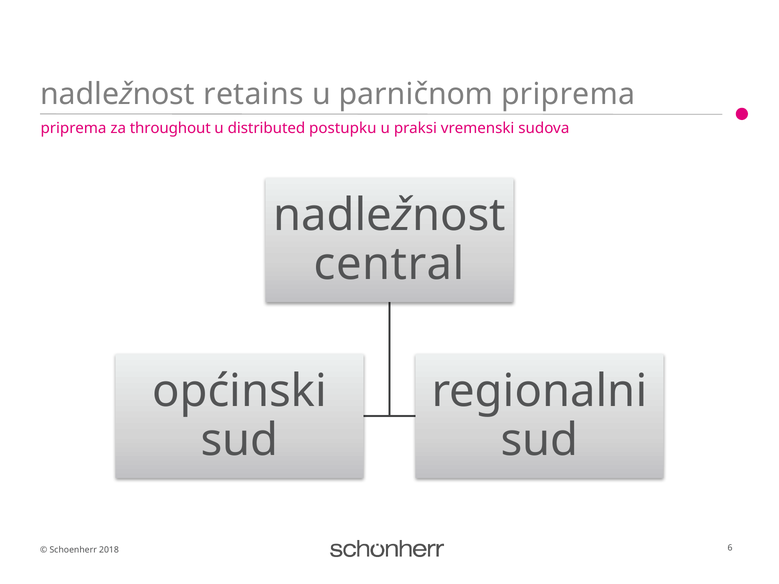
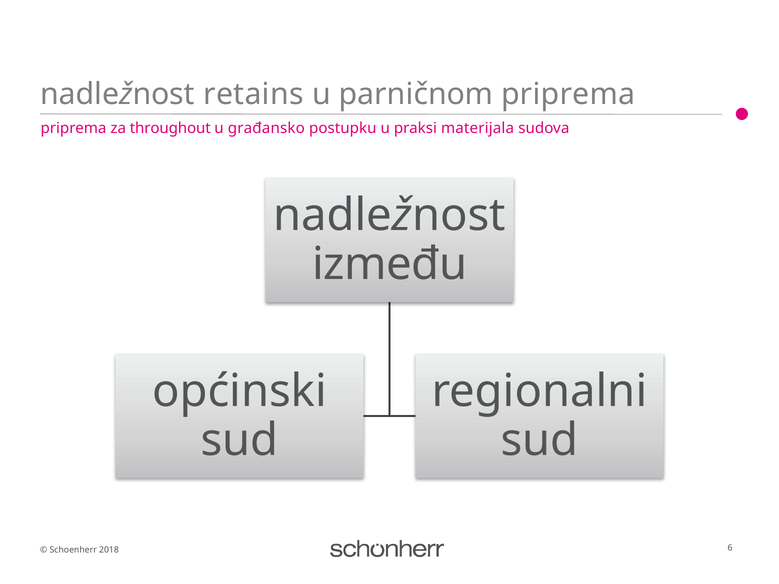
distributed: distributed -> građansko (266, 128)
vremenski: vremenski -> materijala (478, 128)
central: central -> između (390, 264)
